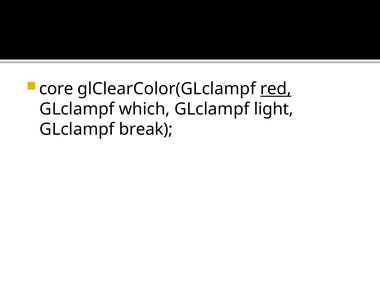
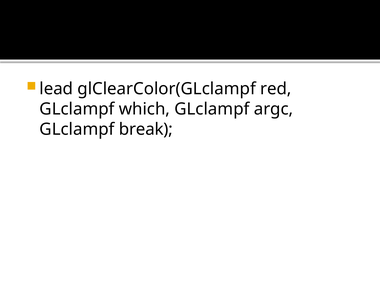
core: core -> lead (56, 89)
red underline: present -> none (276, 89)
light: light -> argc (274, 109)
